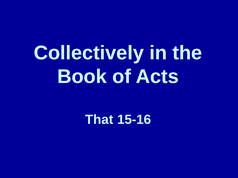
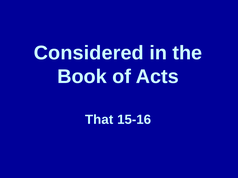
Collectively: Collectively -> Considered (89, 53)
